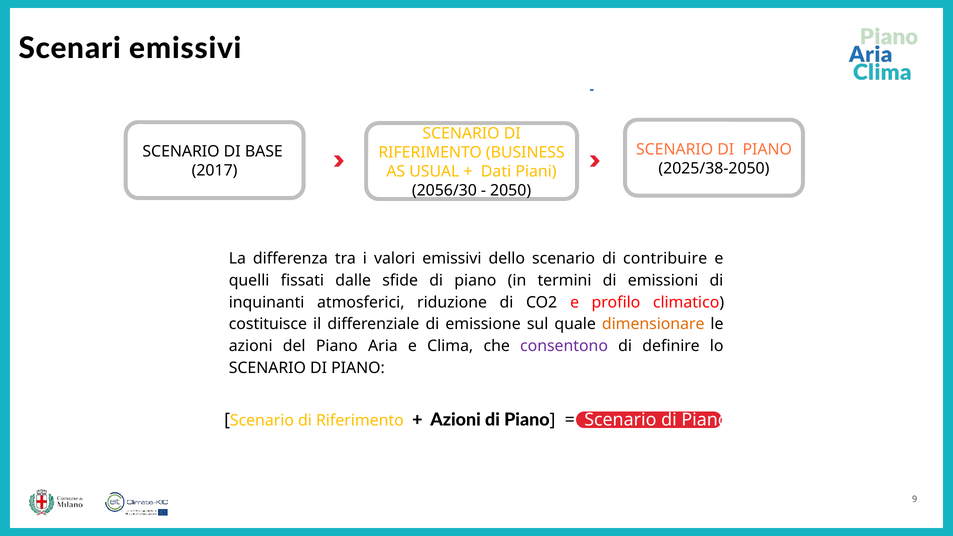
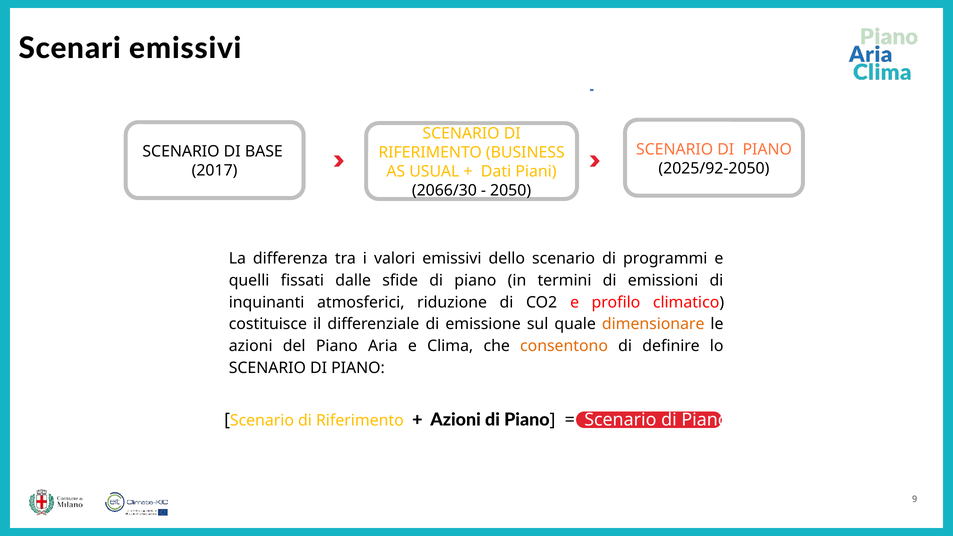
2025/38-2050: 2025/38-2050 -> 2025/92-2050 (714, 168)
2056/30: 2056/30 -> 2066/30 (444, 191)
contribuire: contribuire -> programmi (665, 259)
consentono colour: purple -> orange (564, 346)
